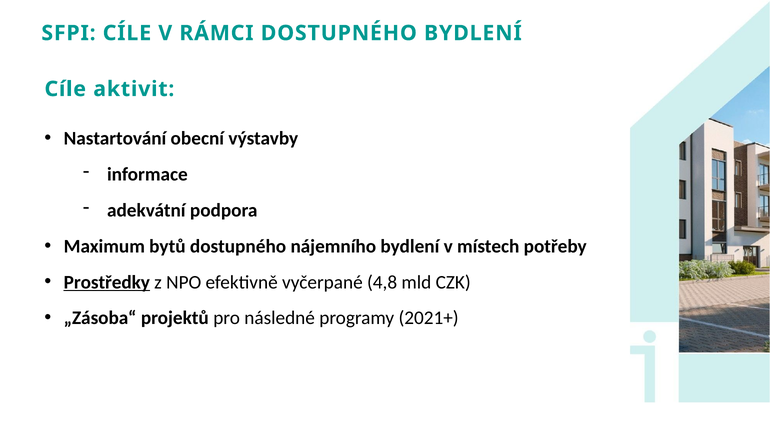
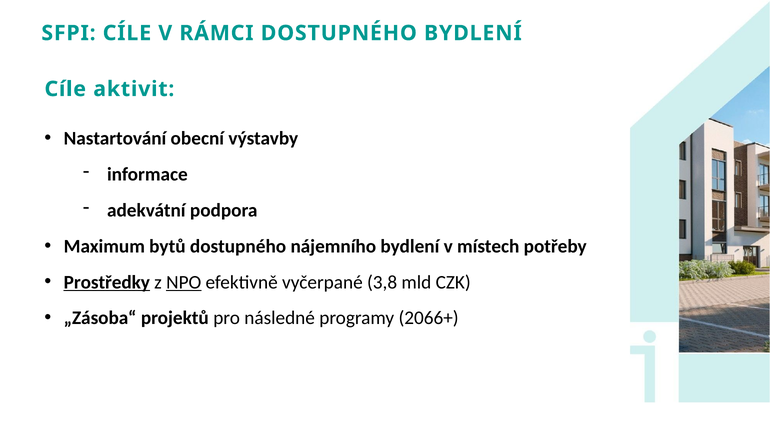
NPO underline: none -> present (184, 282)
4,8: 4,8 -> 3,8 (382, 282)
2021+: 2021+ -> 2066+ (429, 318)
